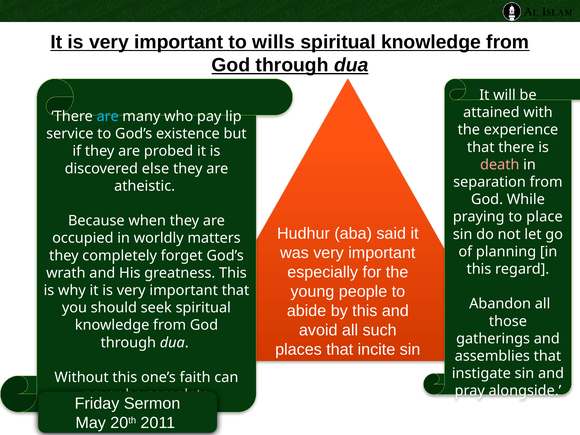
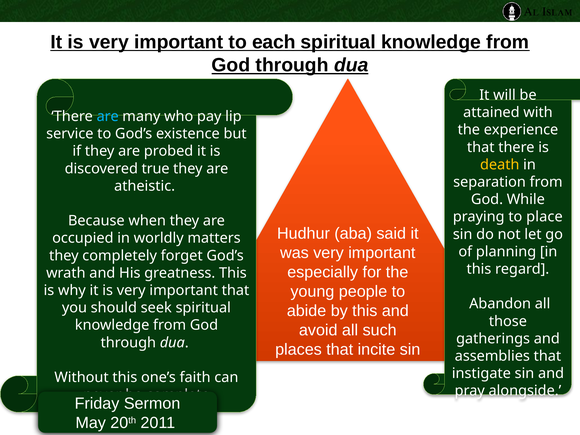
wills: wills -> each (274, 42)
death colour: pink -> yellow (500, 165)
else: else -> true (156, 169)
